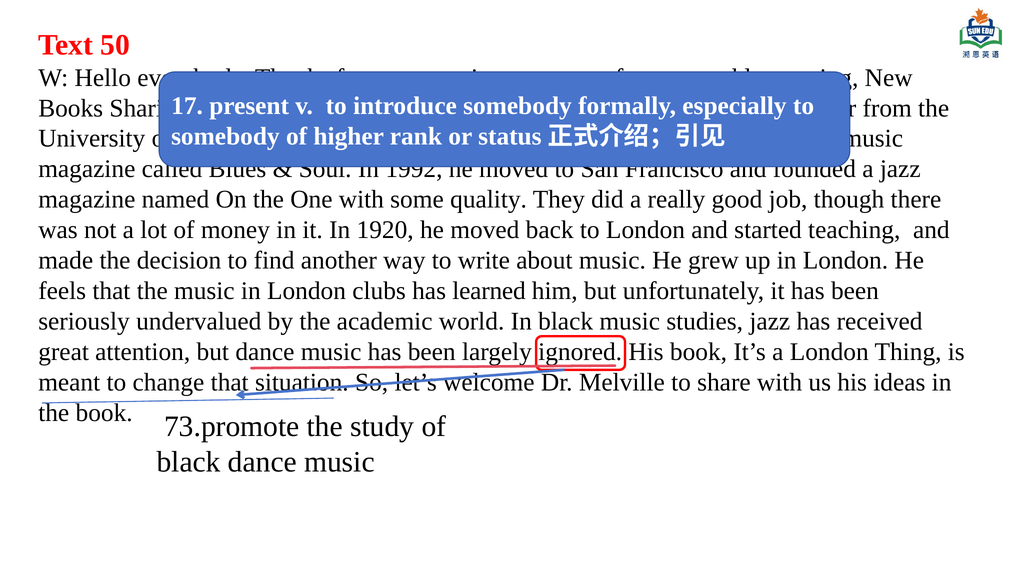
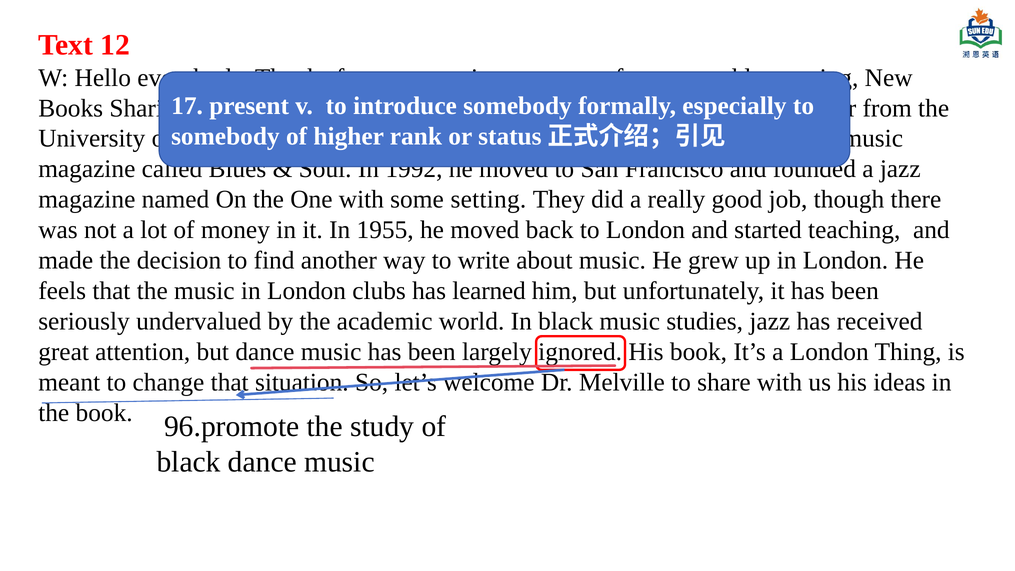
50: 50 -> 12 (115, 45)
quality: quality -> setting (488, 199)
1920: 1920 -> 1955 (385, 230)
73.promote: 73.promote -> 96.promote (232, 426)
